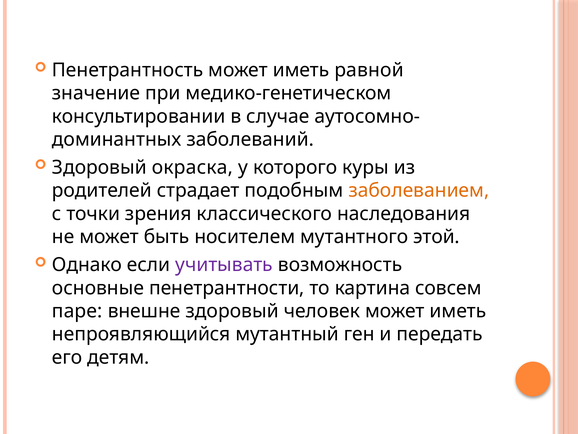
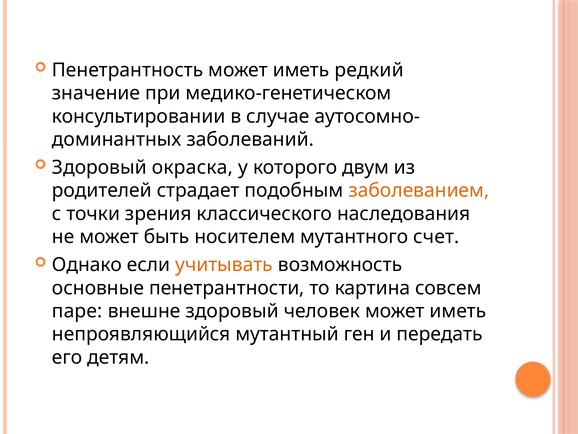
равной: равной -> редкий (369, 70)
куры: куры -> двум (366, 167)
этой: этой -> счет (436, 237)
учитывать colour: purple -> orange (224, 265)
